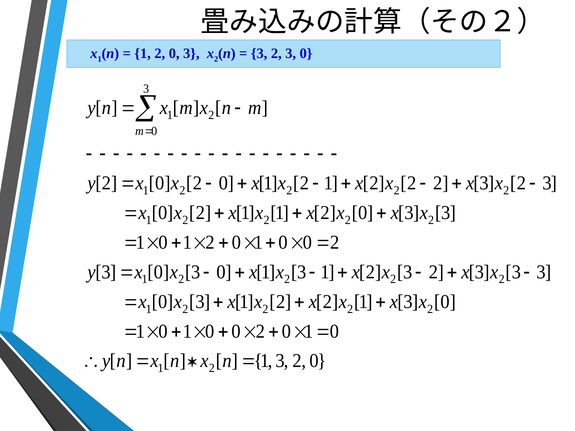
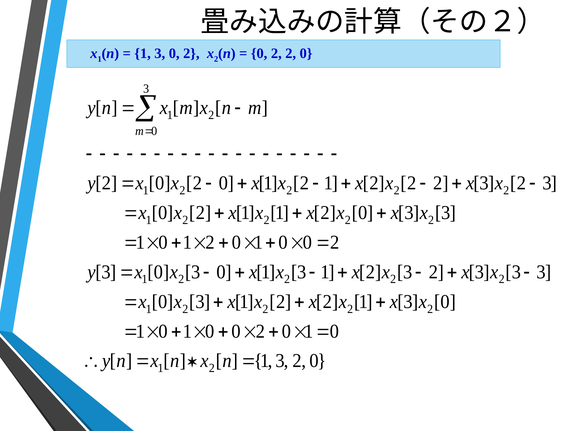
2: 2 -> 3 (160, 54)
3: 3 -> 2 (191, 54)
3: 3 -> 0 (259, 54)
3: 3 -> 2 (291, 54)
